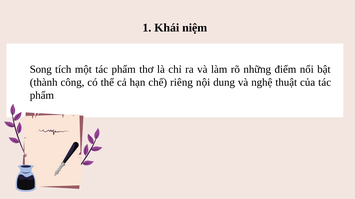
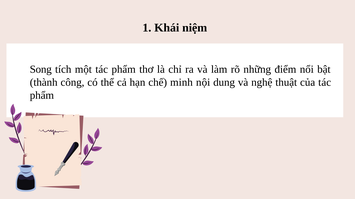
riêng: riêng -> minh (181, 83)
